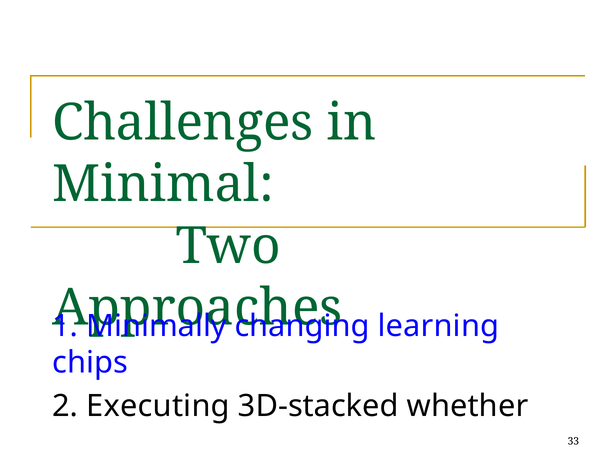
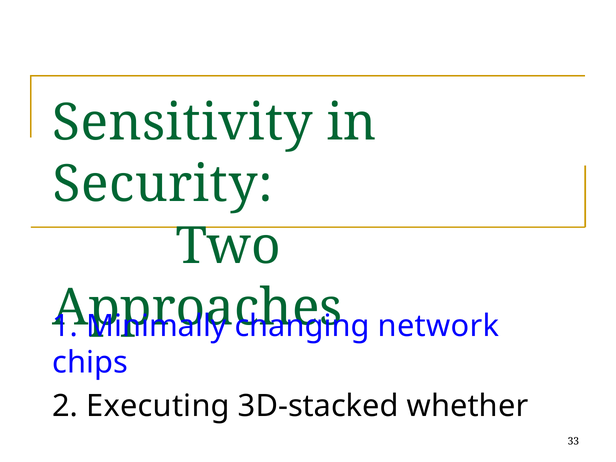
Challenges: Challenges -> Sensitivity (183, 123)
Minimal: Minimal -> Security (163, 185)
learning: learning -> network (438, 326)
